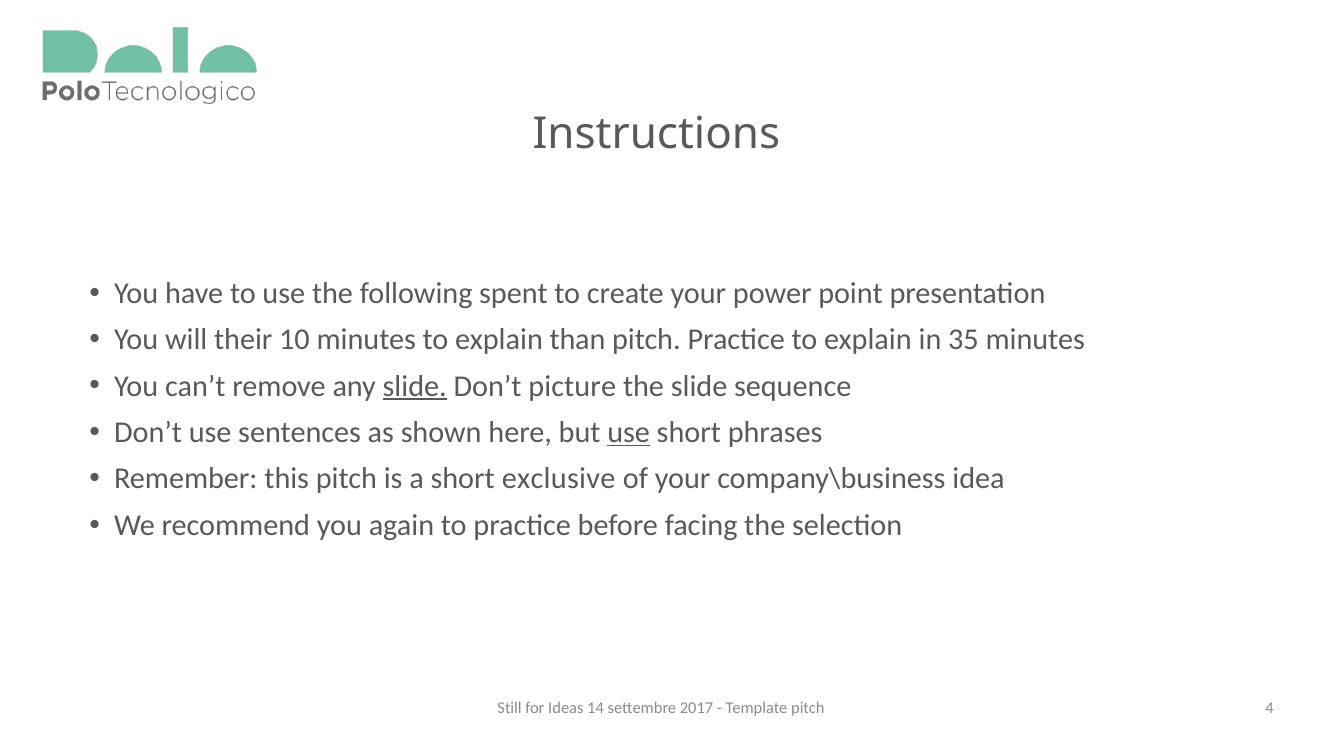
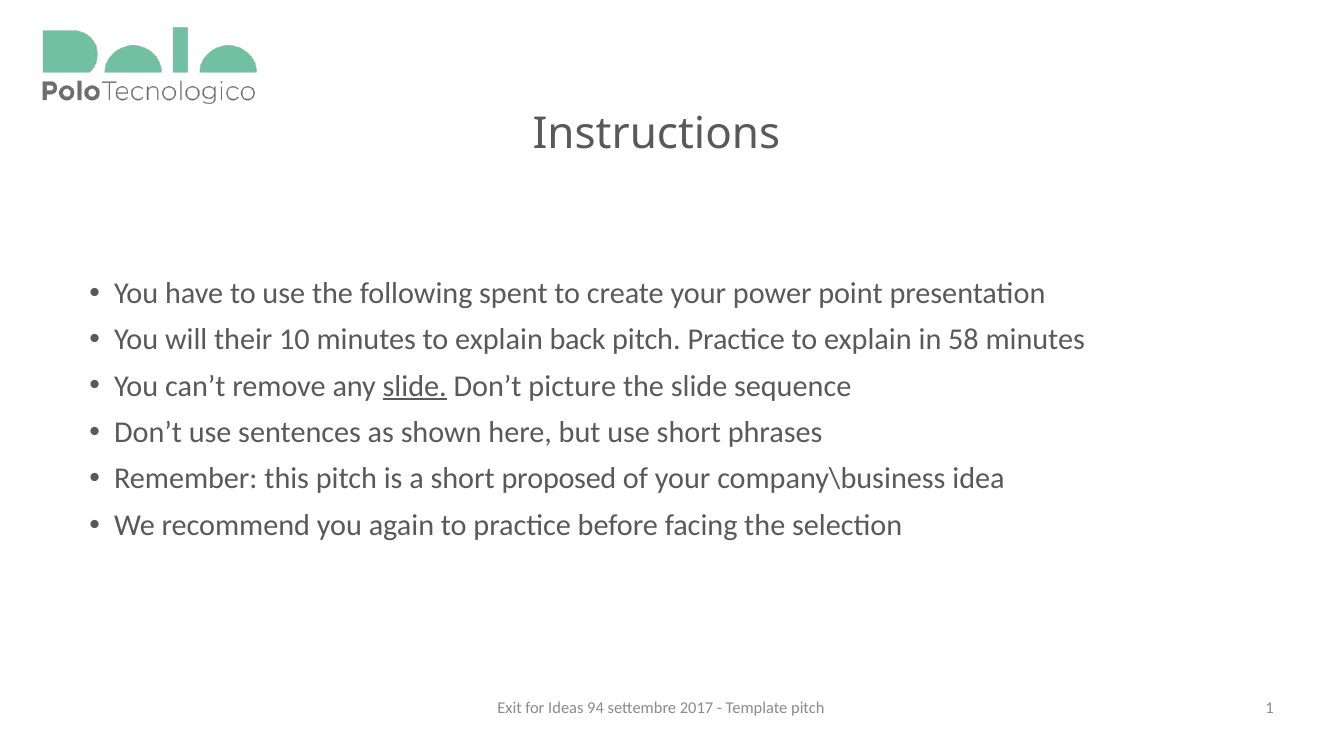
than: than -> back (578, 340)
35: 35 -> 58 (963, 340)
use underline: present -> none (629, 433)
exclusive: exclusive -> proposed (559, 479)
Still: Still -> Exit (510, 709)
14: 14 -> 94 (596, 709)
4: 4 -> 1 (1270, 709)
